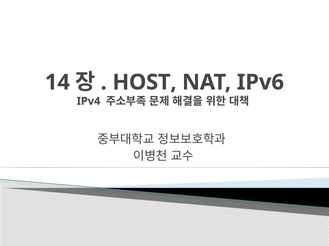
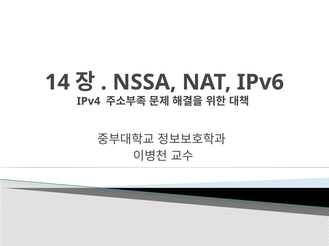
HOST: HOST -> NSSA (144, 82)
